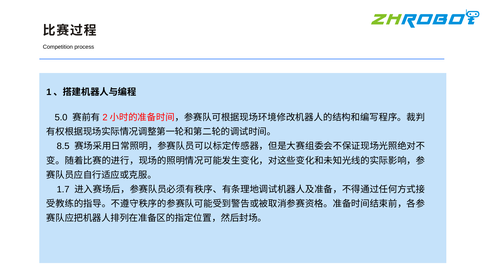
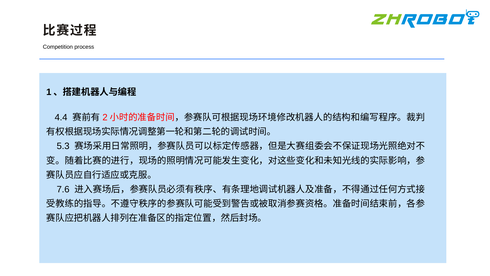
5.0: 5.0 -> 4.4 (61, 117)
8.5: 8.5 -> 5.3 (63, 146)
1.7: 1.7 -> 7.6 (63, 189)
